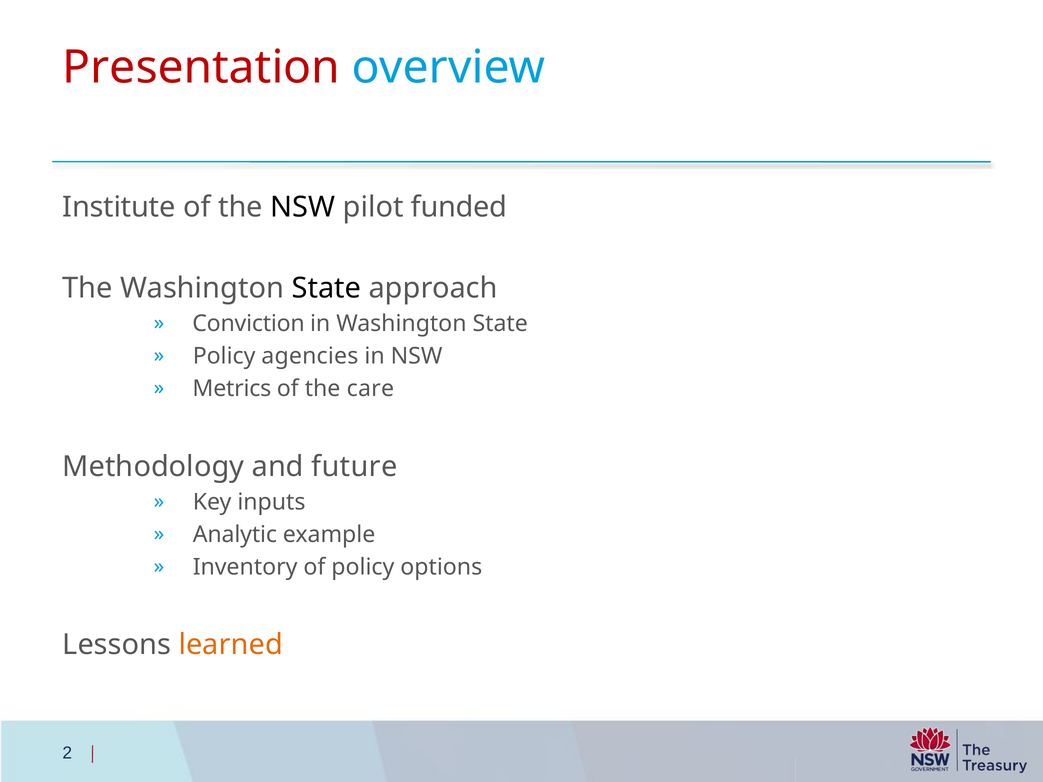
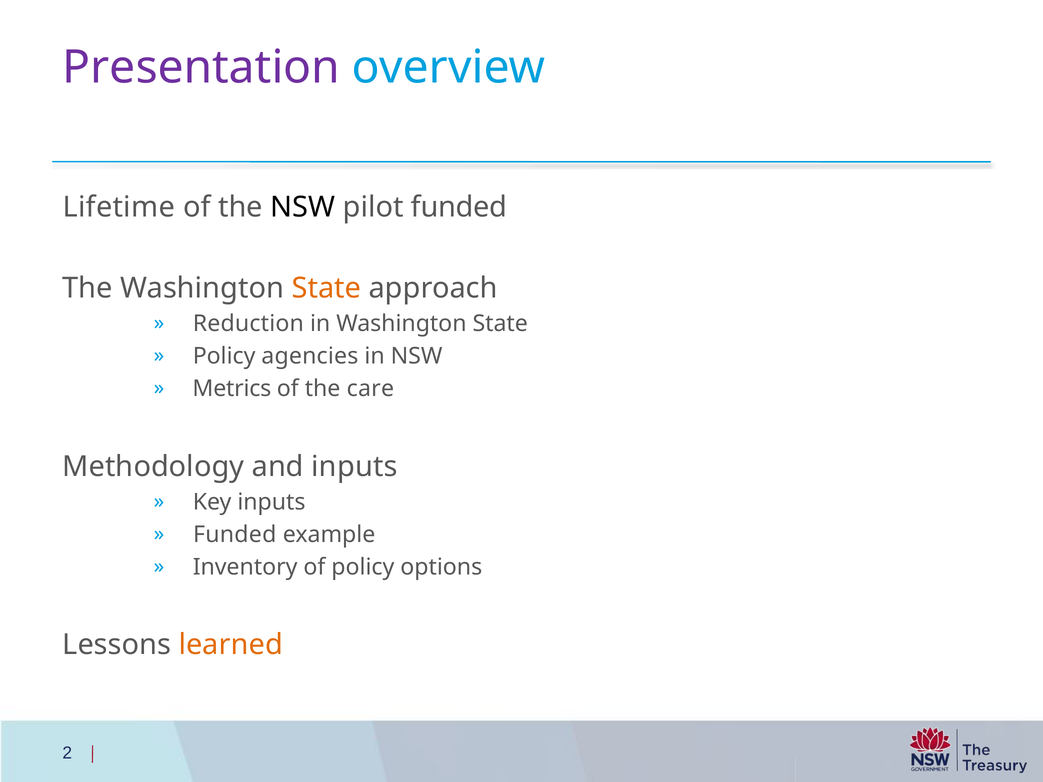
Presentation colour: red -> purple (201, 68)
Institute: Institute -> Lifetime (119, 207)
State colour: black -> orange (326, 288)
Conviction: Conviction -> Reduction (248, 324)
and future: future -> inputs (354, 467)
Analytic: Analytic -> Funded (235, 535)
